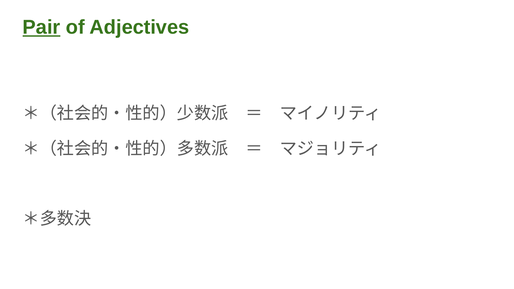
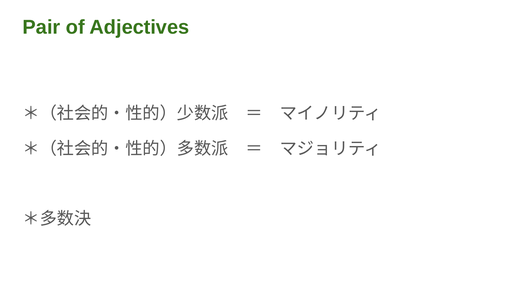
Pair underline: present -> none (42, 27)
